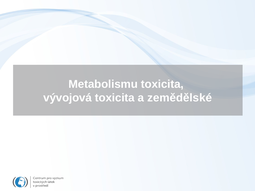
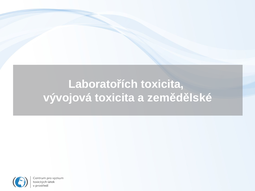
Metabolismu: Metabolismu -> Laboratořích (103, 84)
